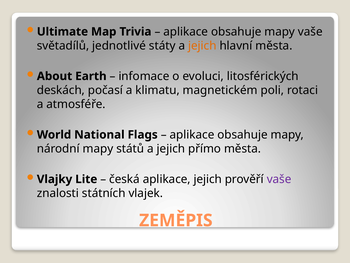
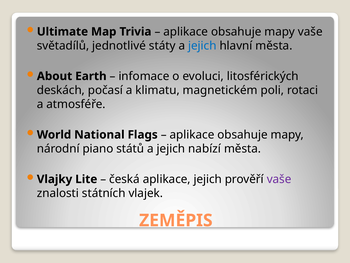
jejich colour: orange -> blue (202, 46)
národní mapy: mapy -> piano (98, 148)
přímo: přímo -> nabízí (205, 148)
